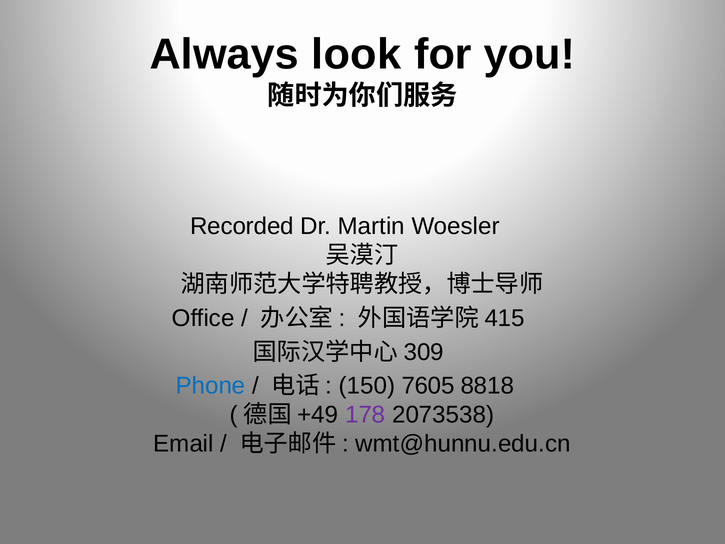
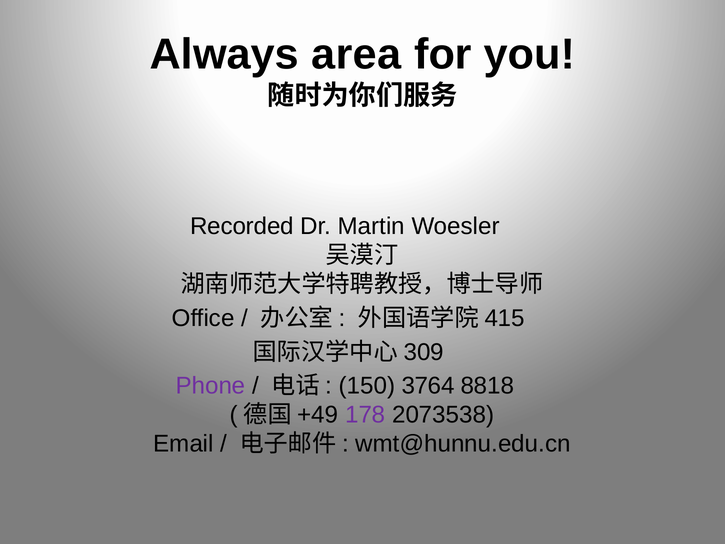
look: look -> area (356, 54)
Phone colour: blue -> purple (210, 386)
7605: 7605 -> 3764 (428, 386)
